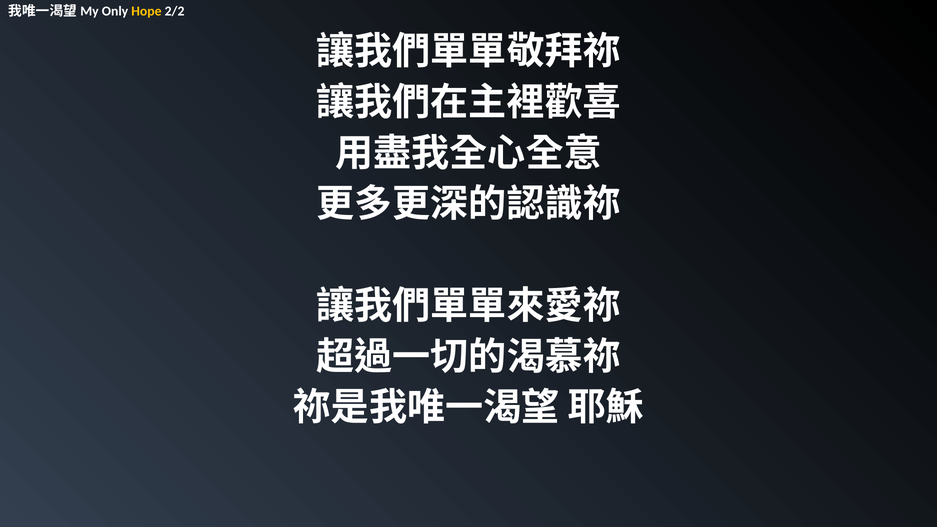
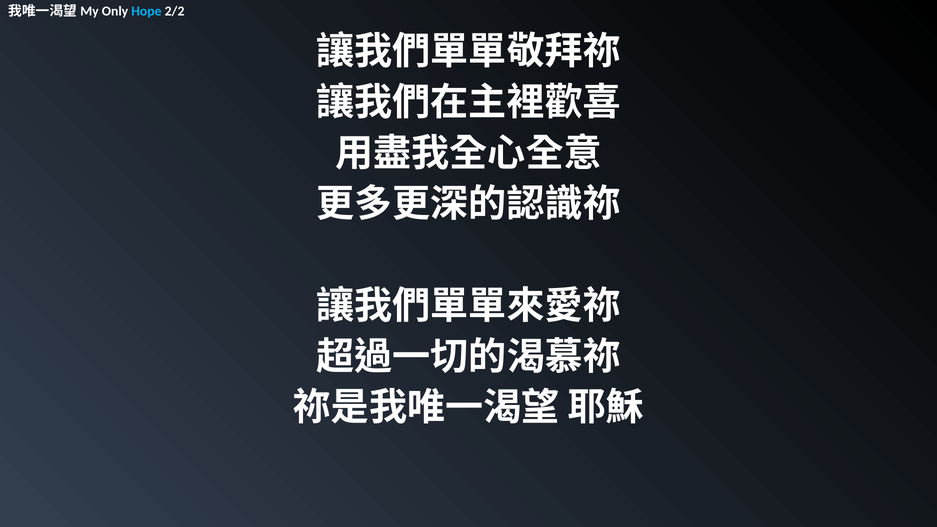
Hope colour: yellow -> light blue (146, 11)
